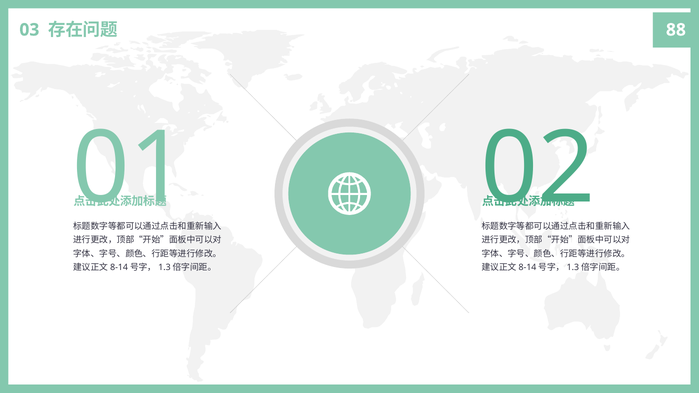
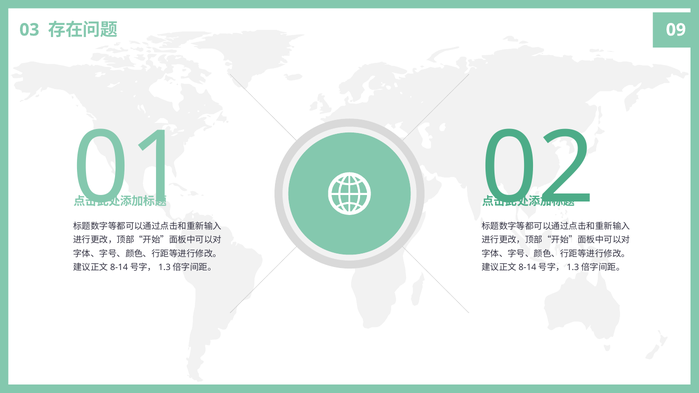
88: 88 -> 09 (676, 30)
